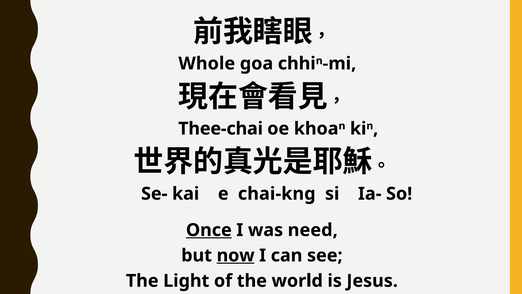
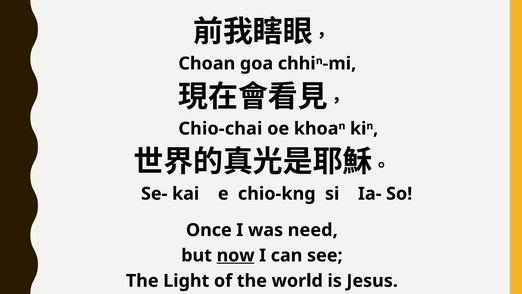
Whole: Whole -> Choan (207, 63)
Thee-chai: Thee-chai -> Chio-chai (220, 128)
chai-kng: chai-kng -> chio-kng (277, 194)
Once underline: present -> none (209, 230)
